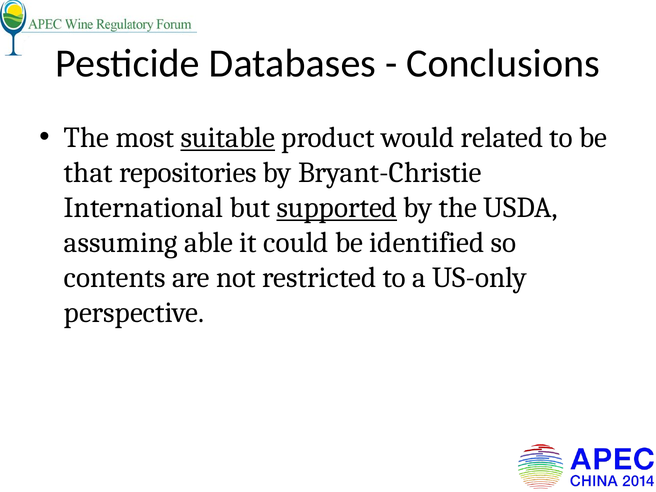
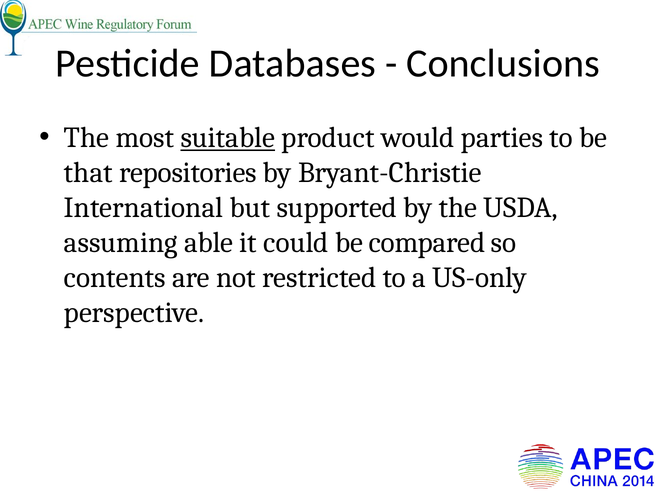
related: related -> parties (502, 138)
supported underline: present -> none (337, 208)
identified: identified -> compared (427, 243)
